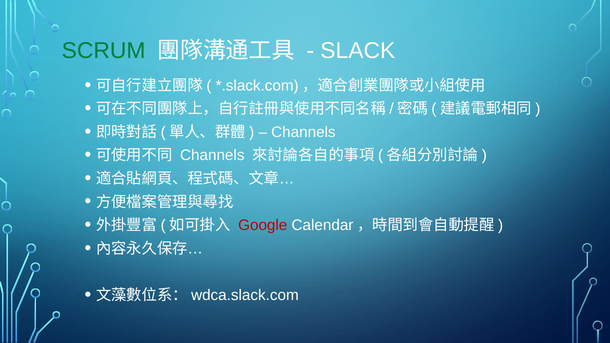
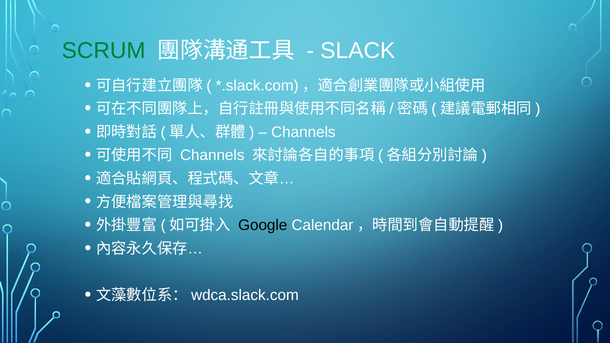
Google colour: red -> black (263, 225)
